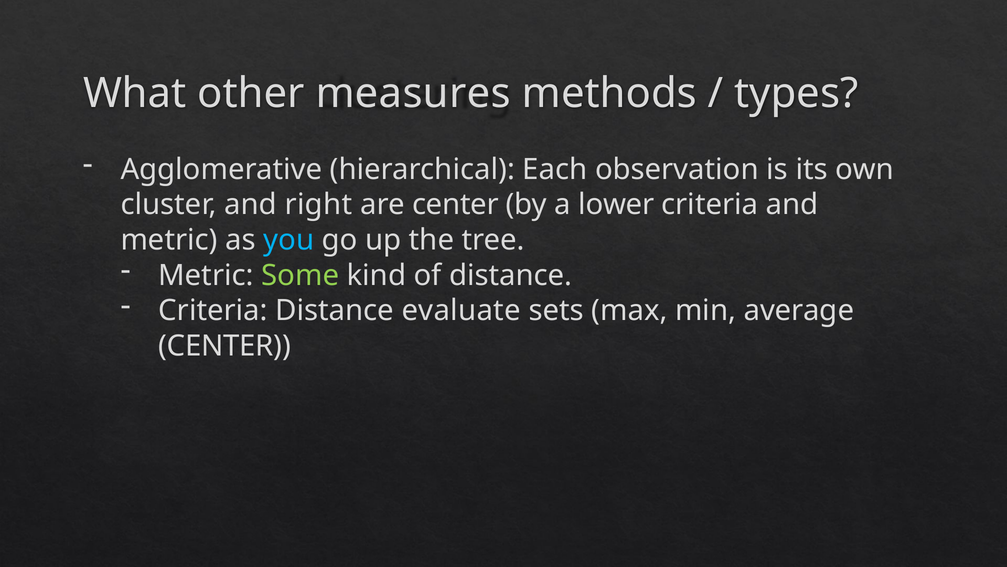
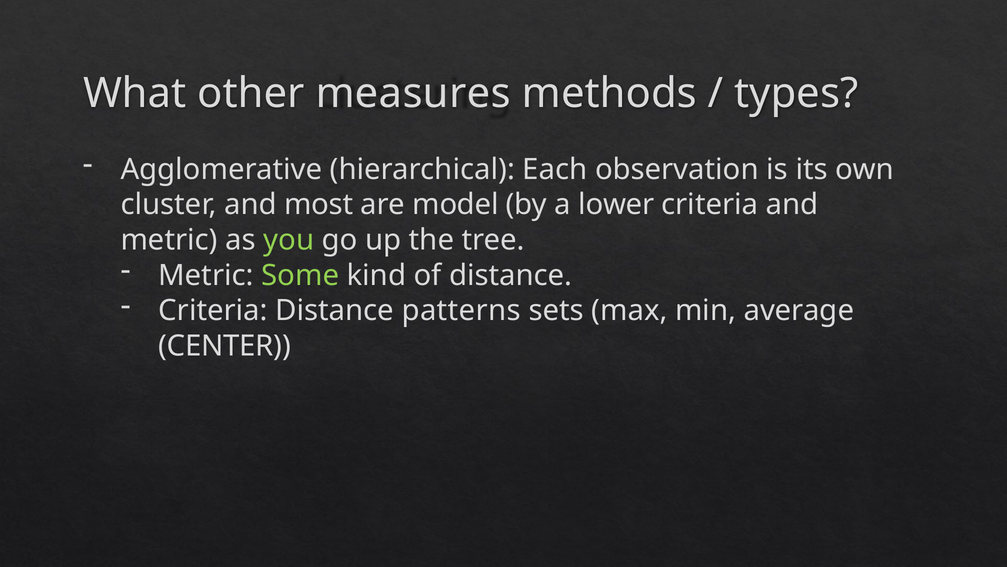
right: right -> most (319, 205)
are center: center -> model (455, 205)
you colour: light blue -> light green (289, 240)
evaluate: evaluate -> patterns (461, 310)
